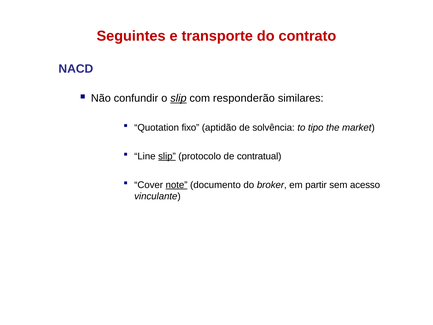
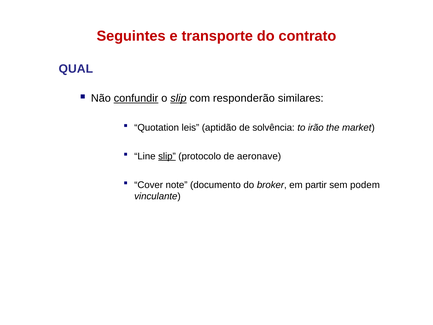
NACD: NACD -> QUAL (76, 69)
confundir underline: none -> present (136, 98)
fixo: fixo -> leis (190, 128)
tipo: tipo -> irão (316, 128)
contratual: contratual -> aeronave (259, 156)
note underline: present -> none (177, 185)
acesso: acesso -> podem (365, 185)
